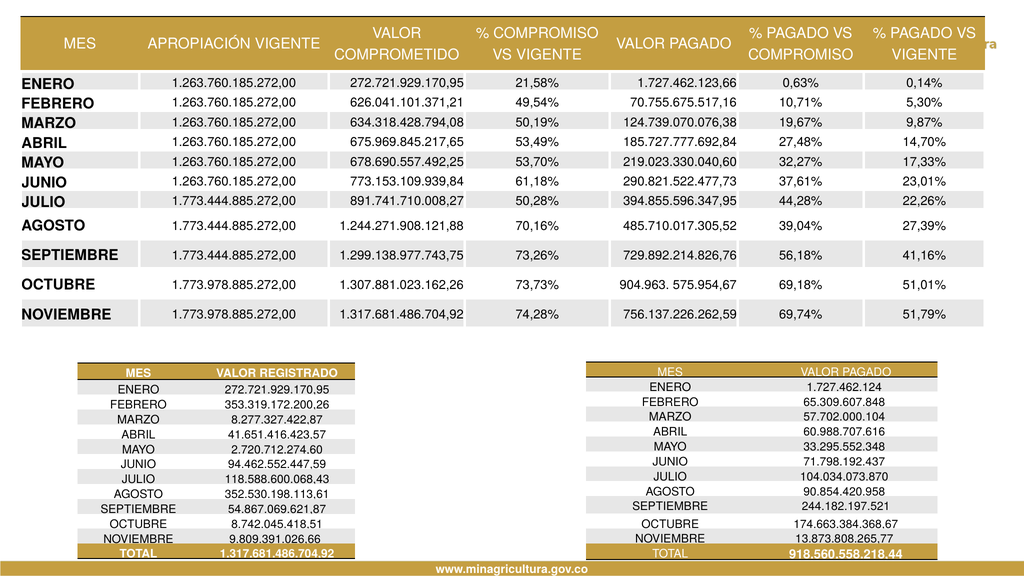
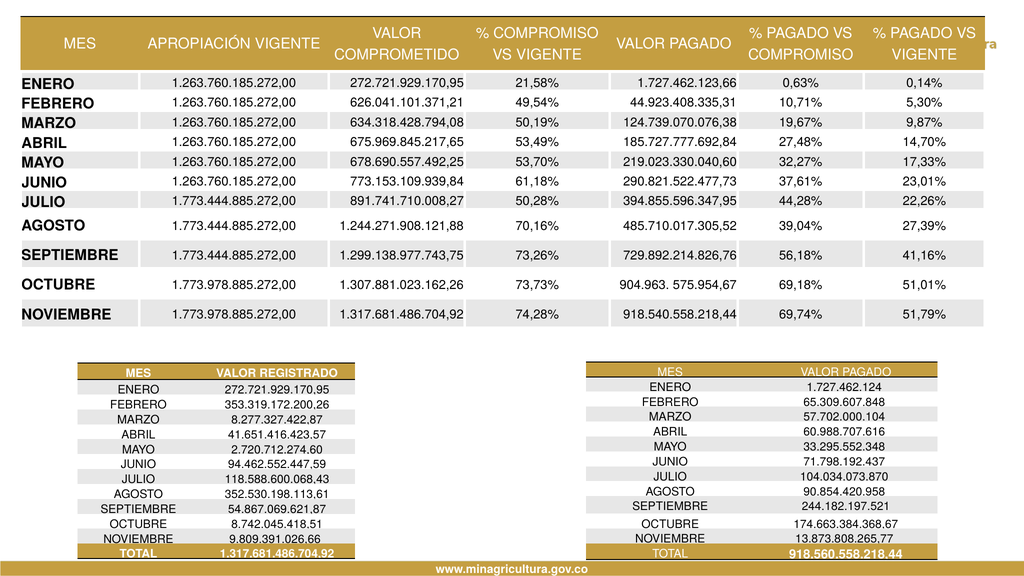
70.755.675.517,16: 70.755.675.517,16 -> 44.923.408.335,31 (683, 103)
756.137.226.262,59: 756.137.226.262,59 -> 918.540.558.218,44 (680, 315)
